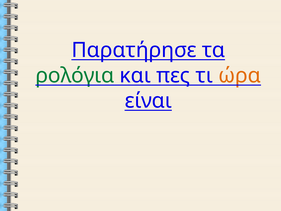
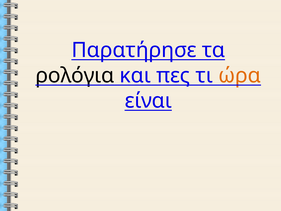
ρολόγια colour: green -> black (75, 75)
